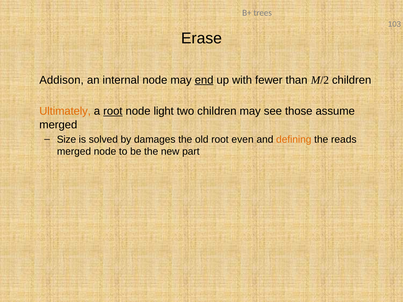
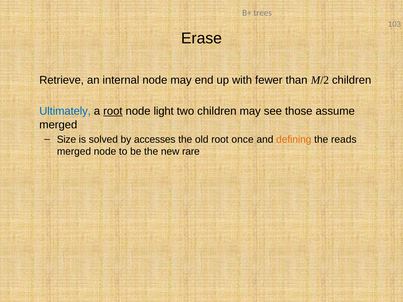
Addison: Addison -> Retrieve (62, 80)
end underline: present -> none (204, 80)
Ultimately colour: orange -> blue (65, 111)
damages: damages -> accesses (155, 140)
even: even -> once (243, 140)
part: part -> rare (191, 152)
